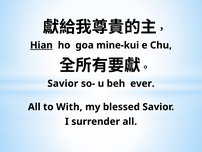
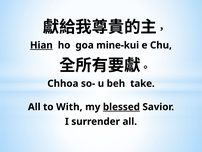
Savior: Savior -> Chhoa (63, 83)
ever: ever -> take (142, 83)
blessed underline: none -> present (121, 107)
